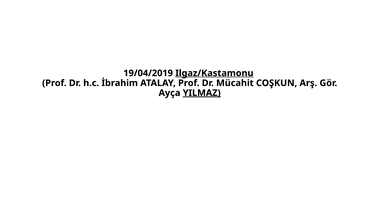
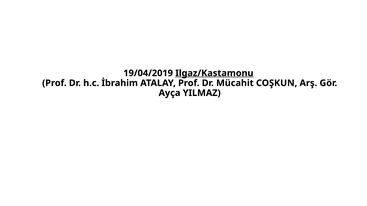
YILMAZ underline: present -> none (202, 93)
